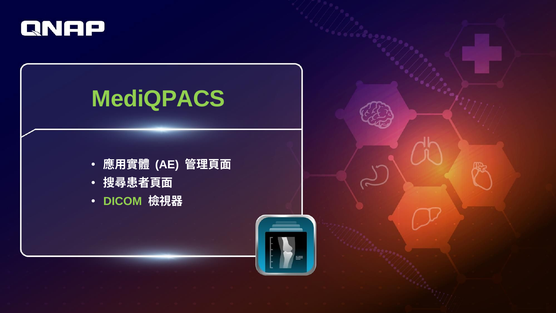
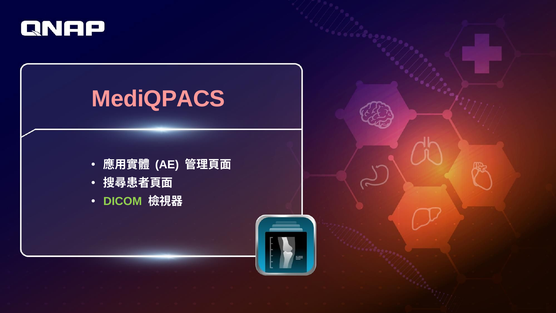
MediQPACS colour: light green -> pink (158, 99)
